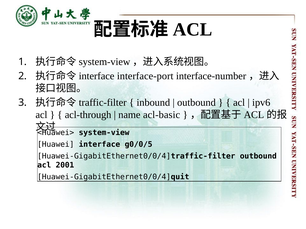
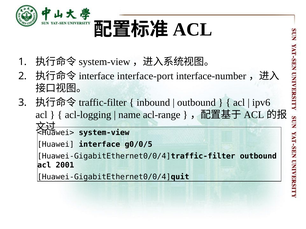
acl-through: acl-through -> acl-logging (88, 115)
acl-basic: acl-basic -> acl-range (162, 115)
